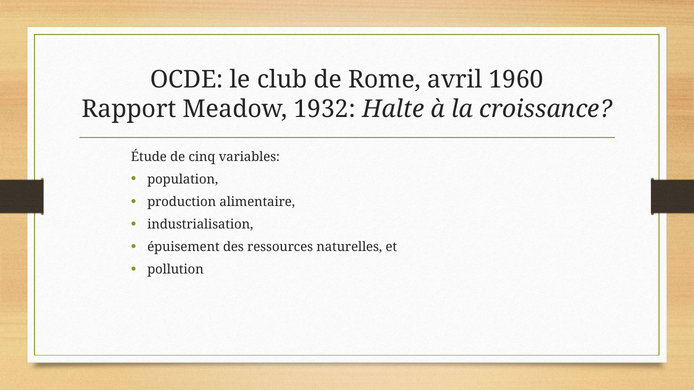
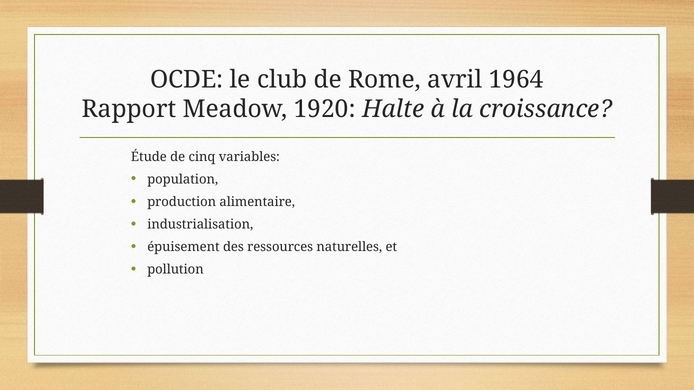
1960: 1960 -> 1964 (516, 80)
1932: 1932 -> 1920 (325, 109)
